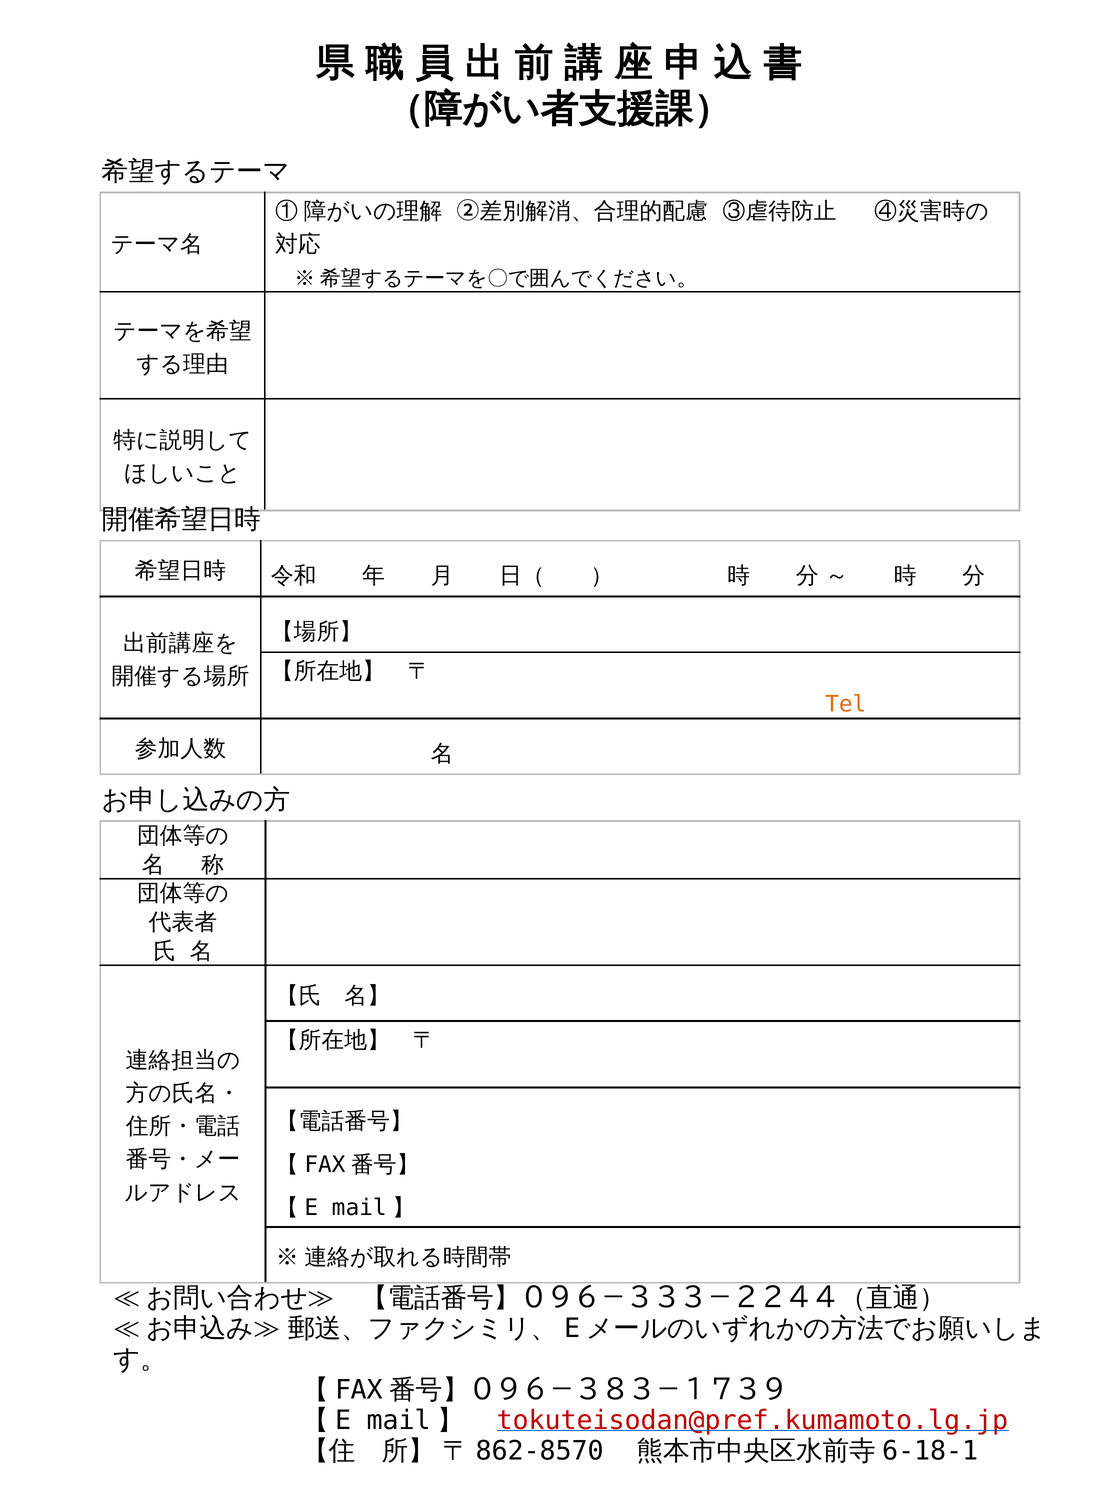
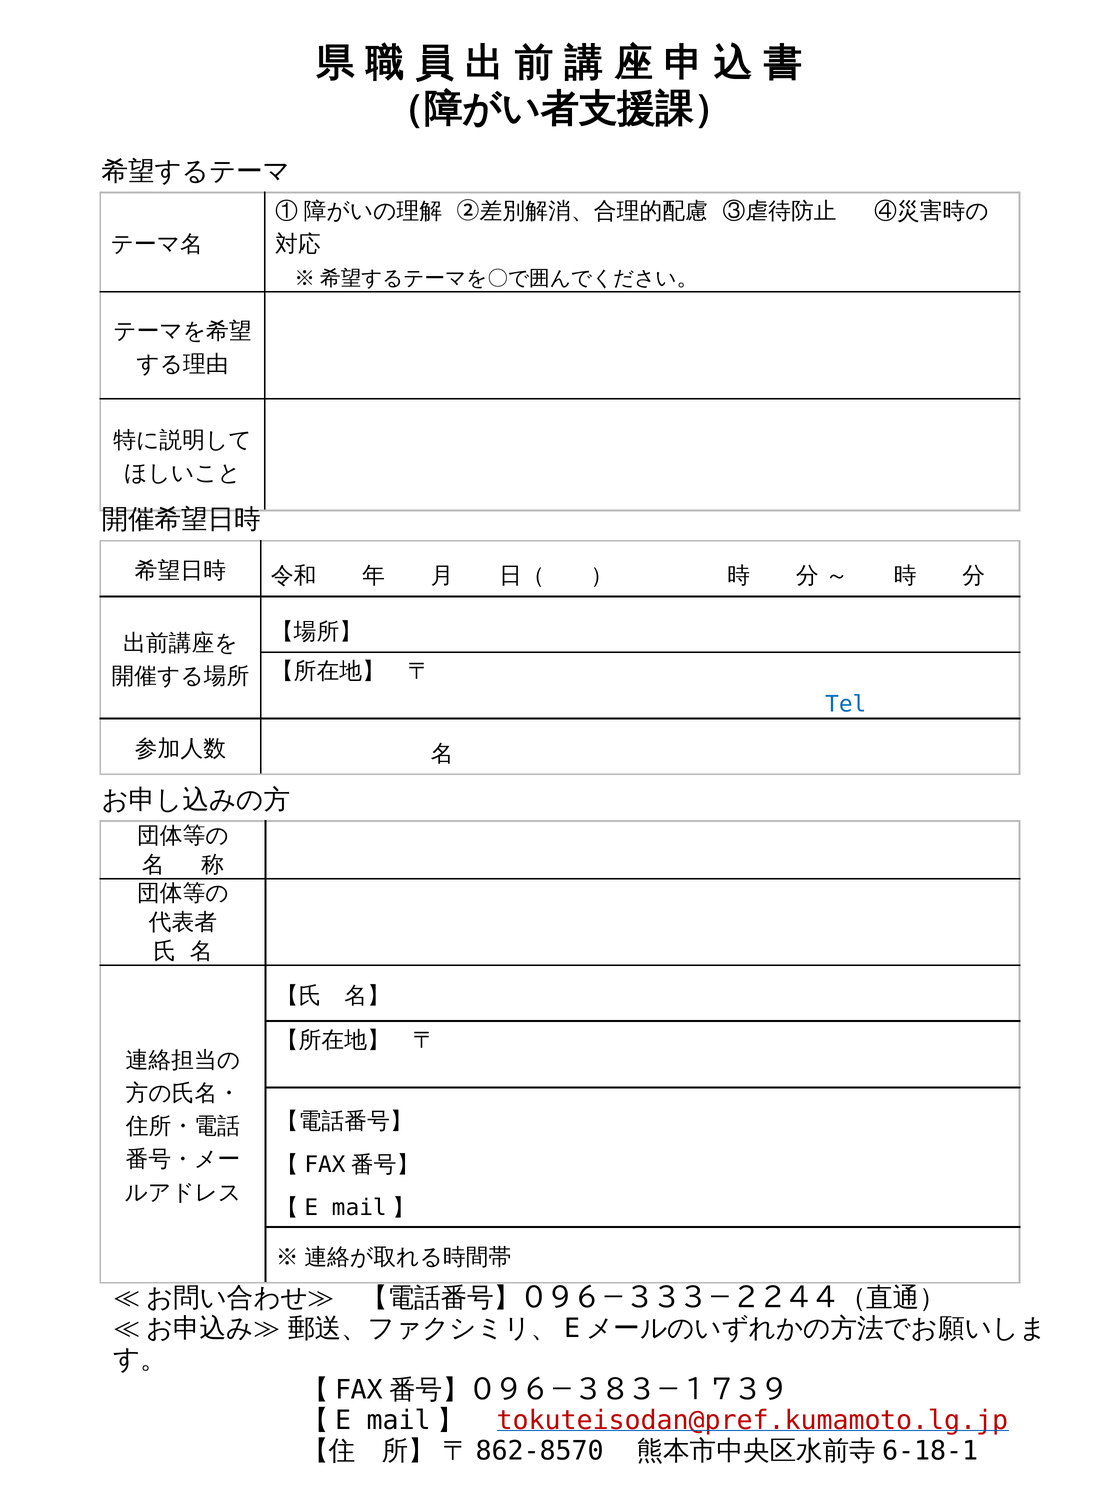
Tel colour: orange -> blue (846, 704)
